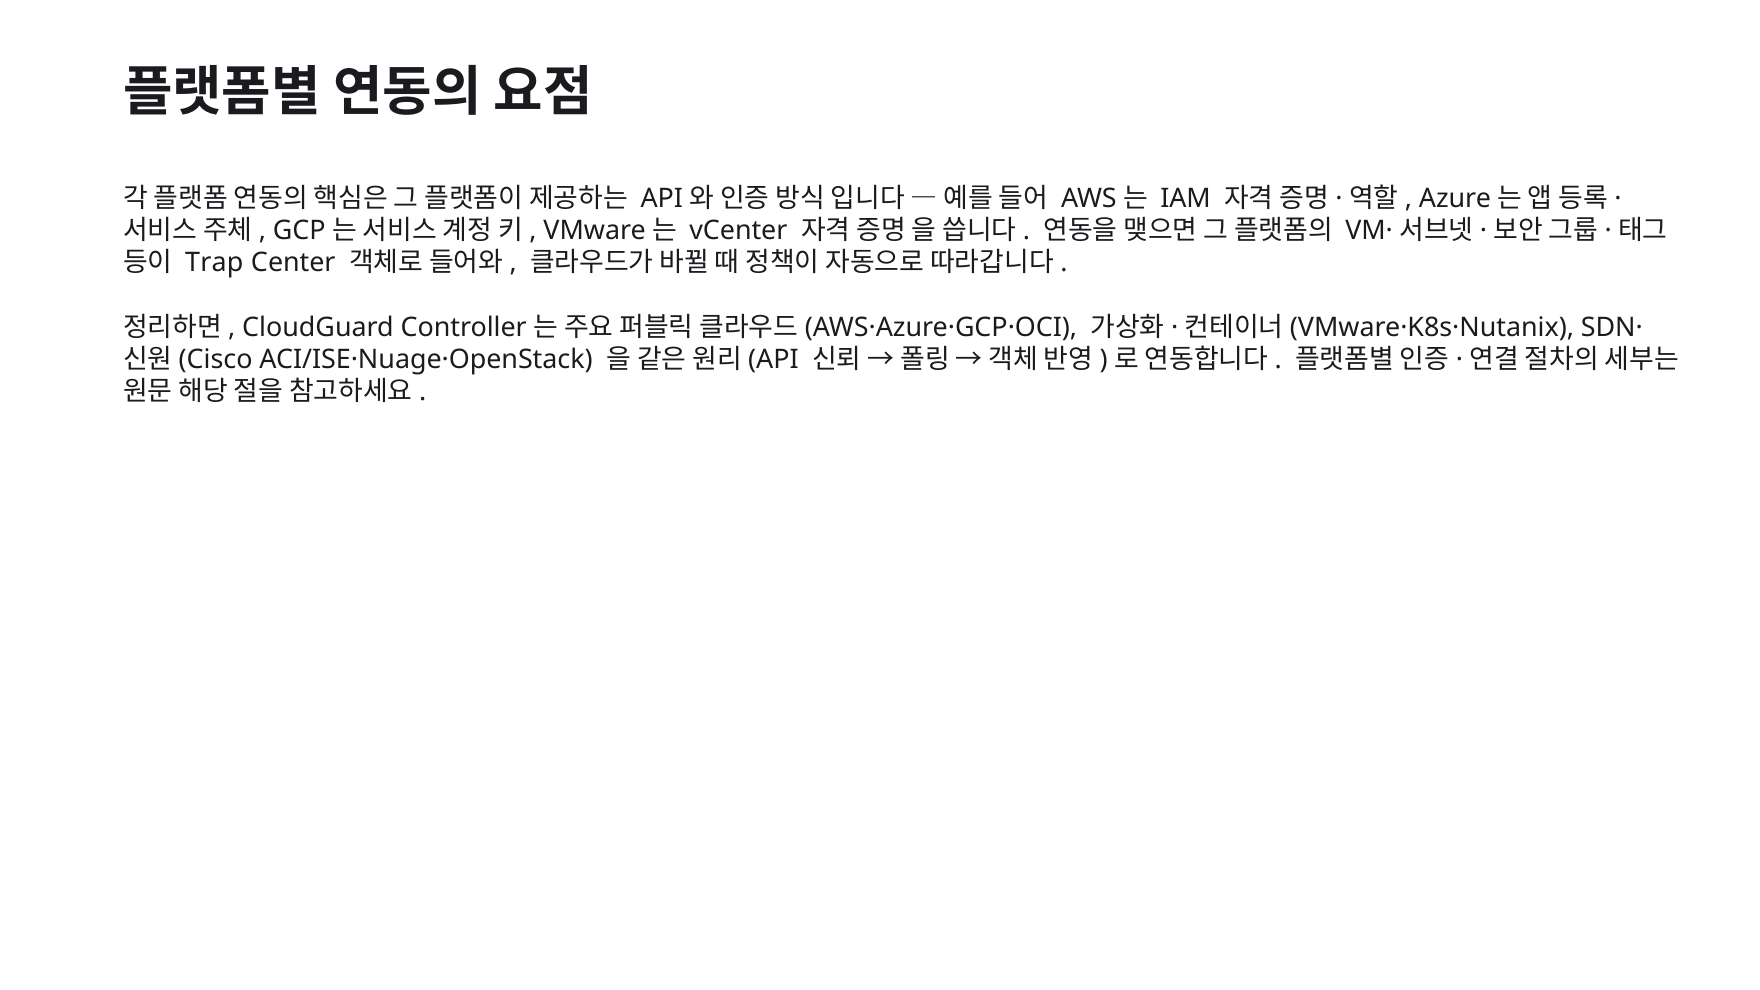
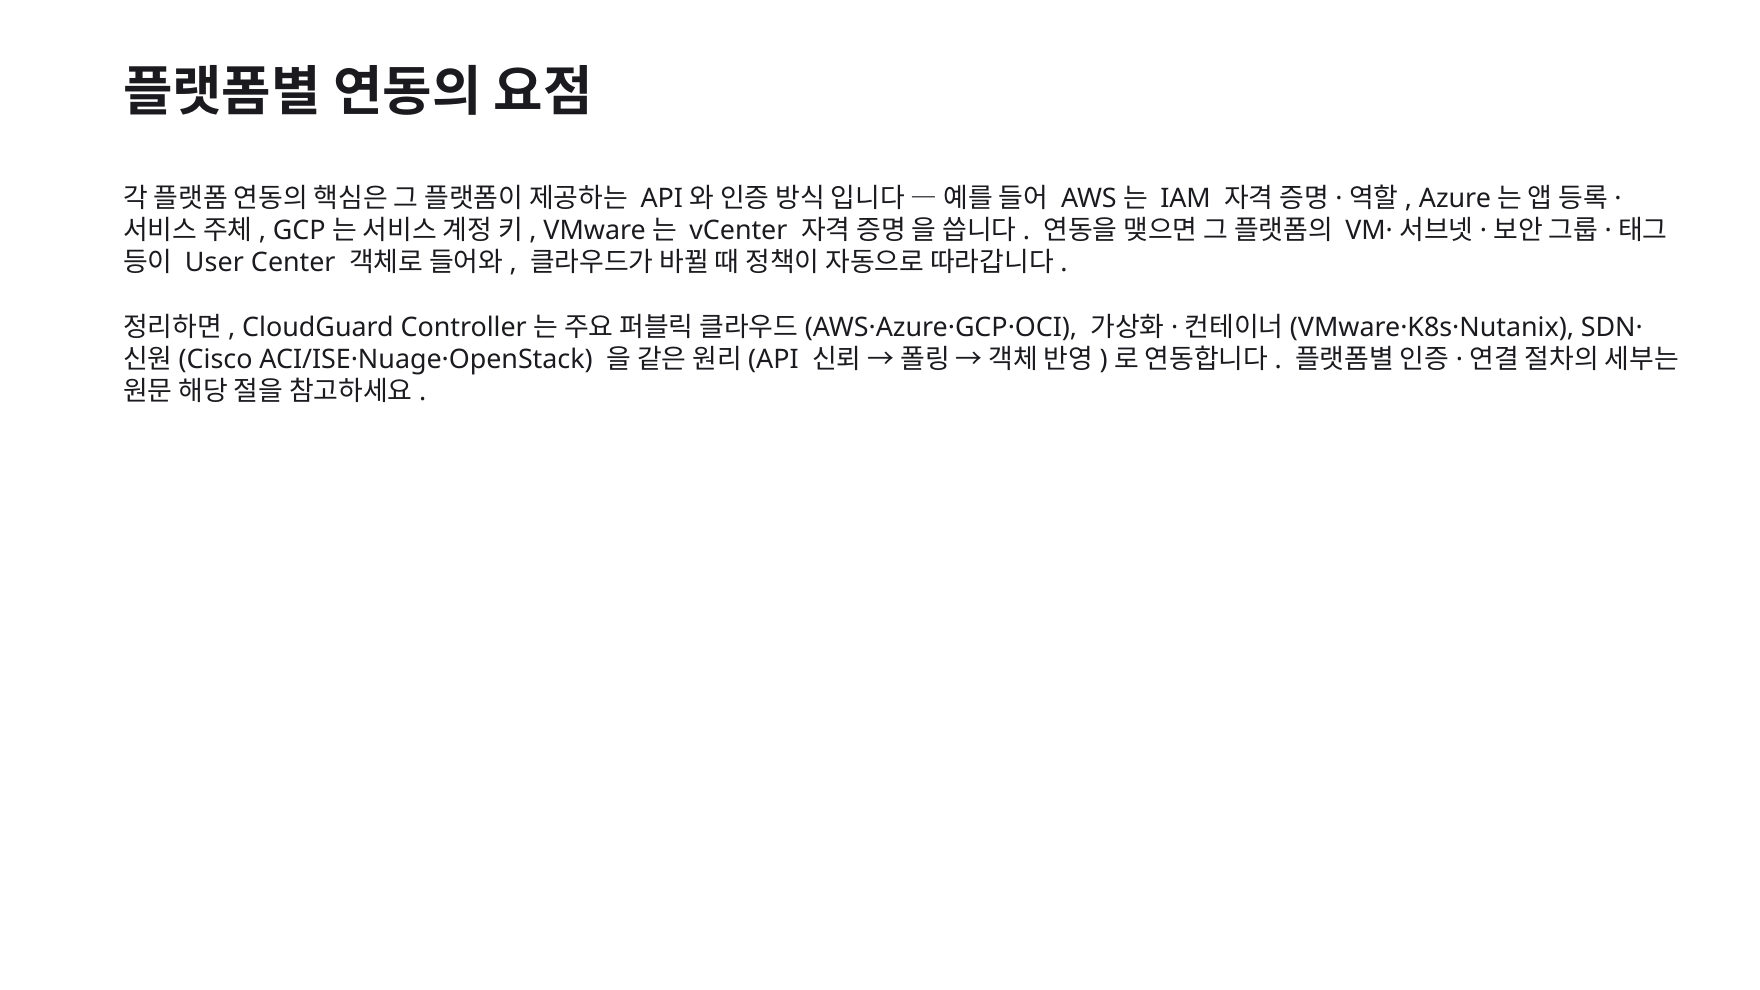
Trap: Trap -> User (214, 263)
